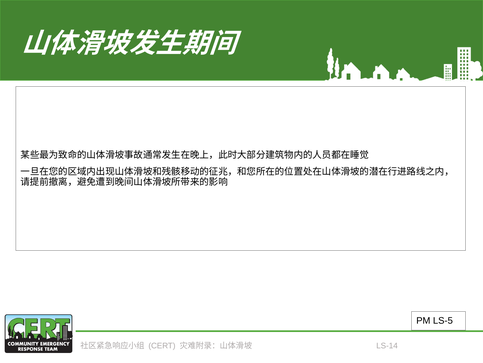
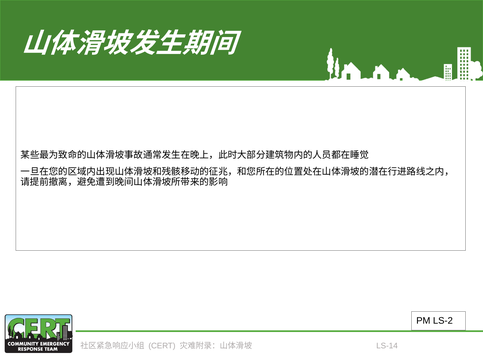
LS-5: LS-5 -> LS-2 (443, 320)
